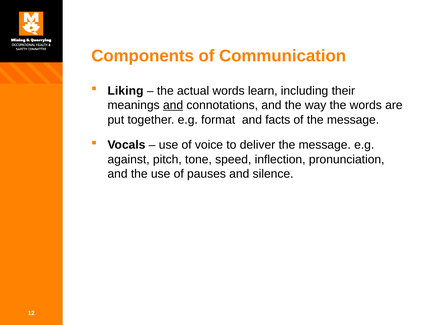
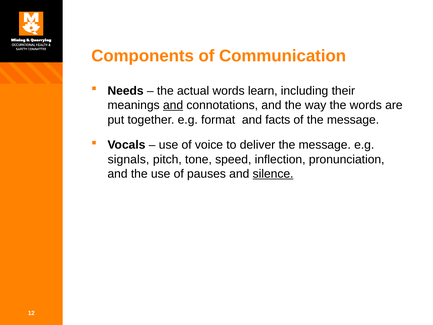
Liking: Liking -> Needs (126, 91)
against: against -> signals (129, 159)
silence underline: none -> present (273, 174)
